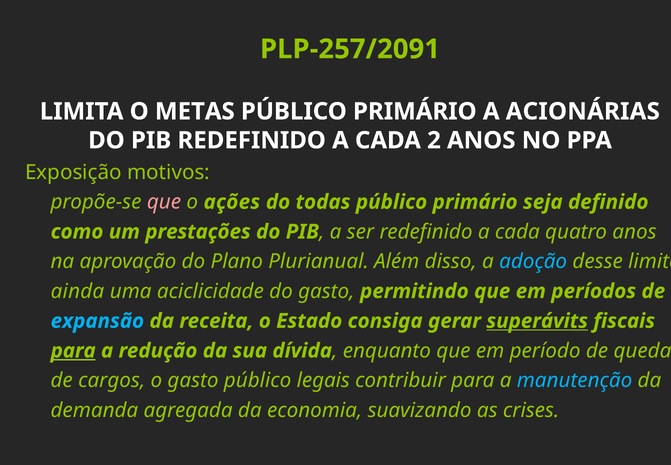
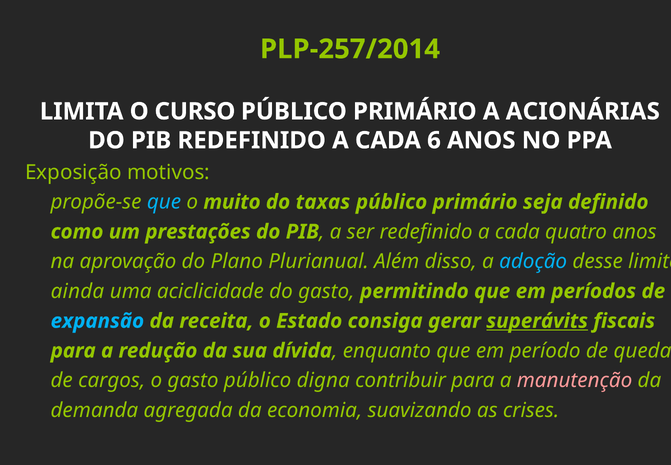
PLP-257/2091: PLP-257/2091 -> PLP-257/2014 (350, 49)
METAS: METAS -> CURSO (195, 111)
2: 2 -> 6 (434, 140)
que colour: pink -> light blue (164, 202)
ações: ações -> muito (232, 202)
todas: todas -> taxas (323, 202)
para underline: present -> none (73, 350)
legais: legais -> digna (323, 380)
manutenção colour: light blue -> pink (575, 380)
